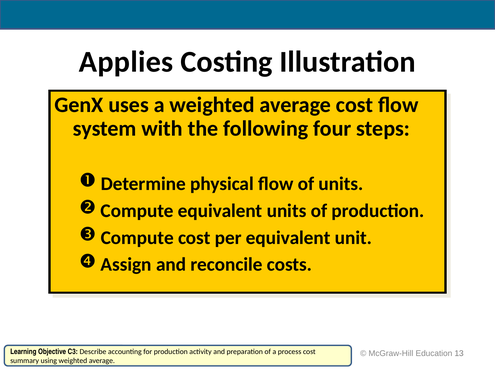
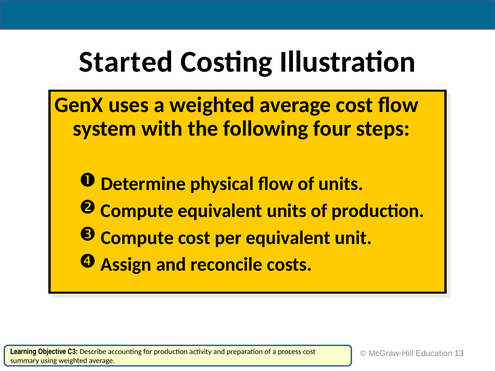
Applies: Applies -> Started (126, 62)
